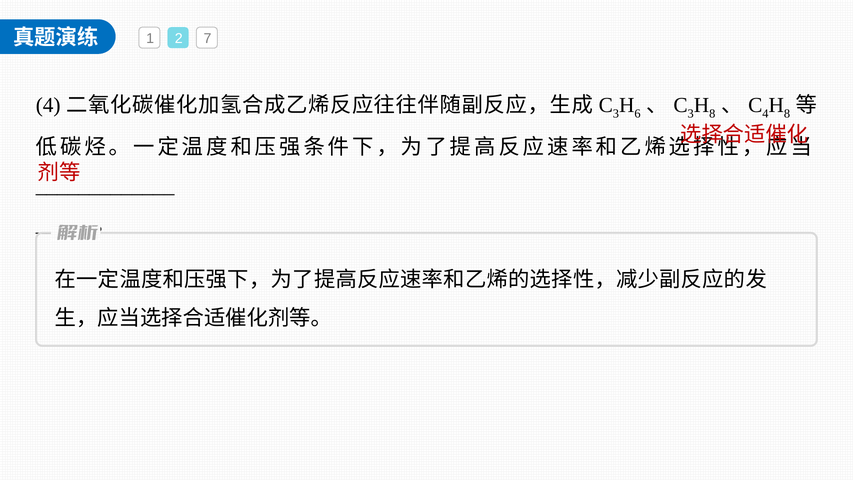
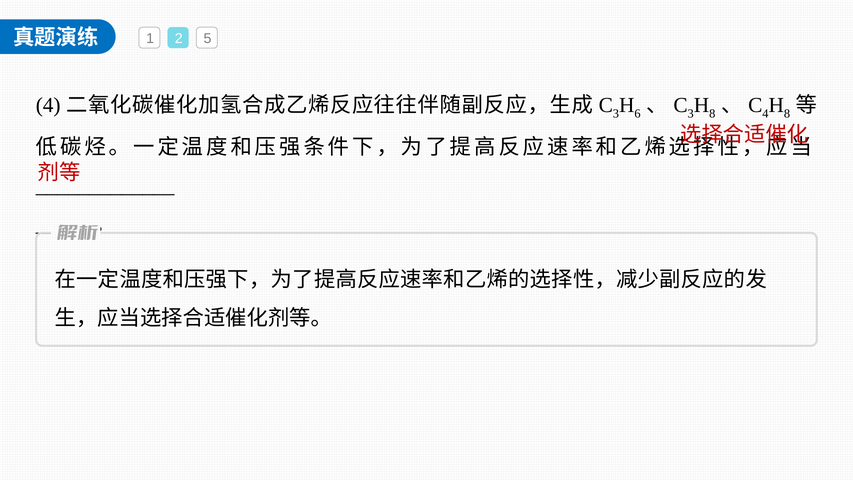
7: 7 -> 5 (208, 39)
